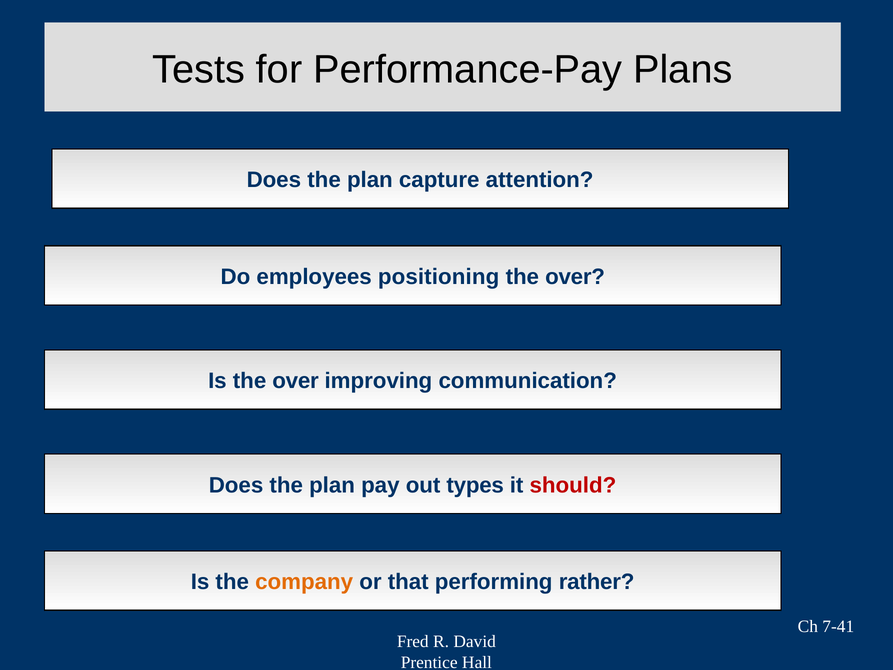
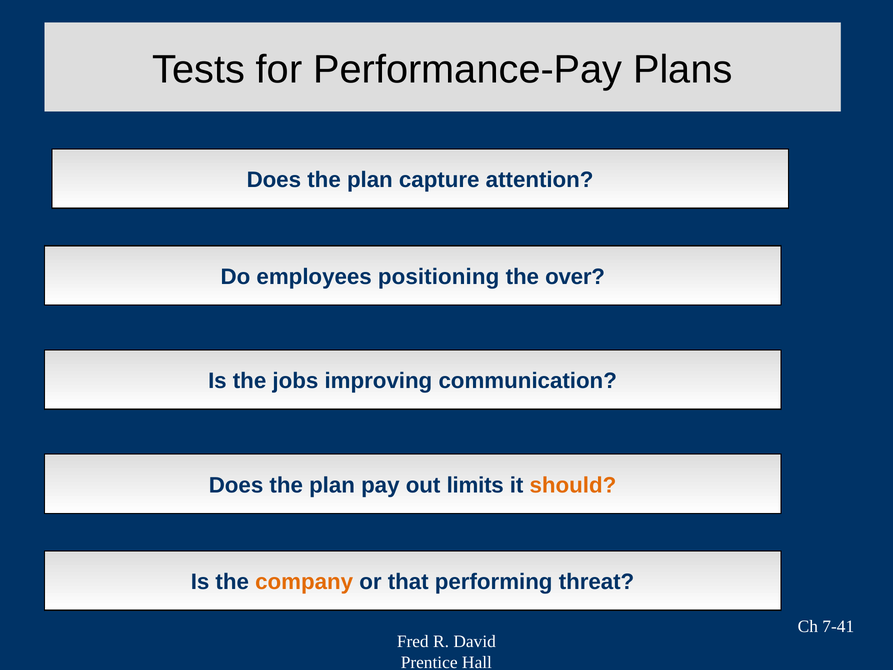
Is the over: over -> jobs (295, 381)
types: types -> limits (475, 485)
should colour: red -> orange (573, 485)
rather: rather -> threat (597, 582)
